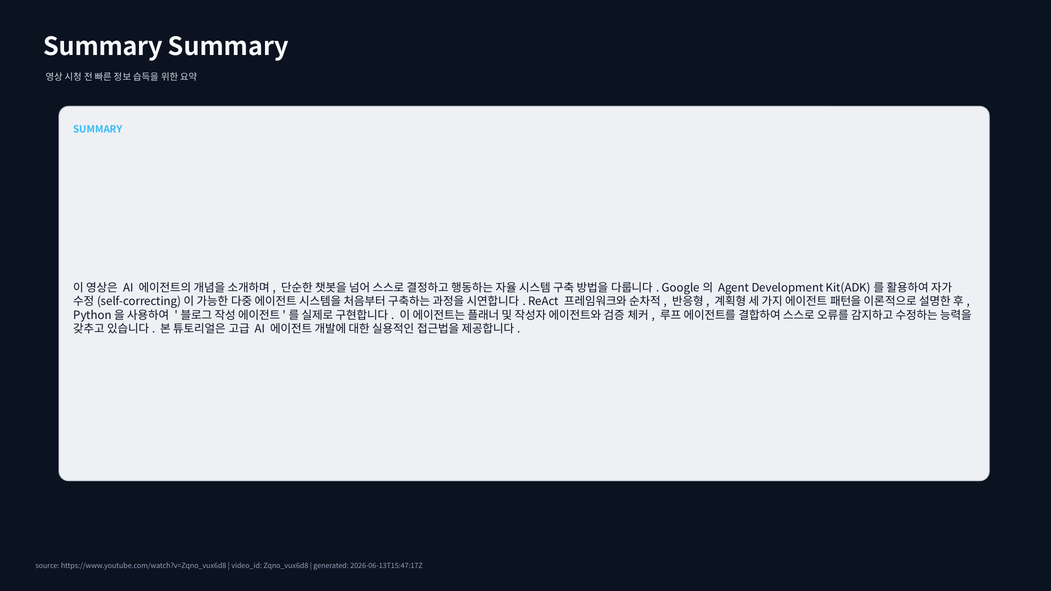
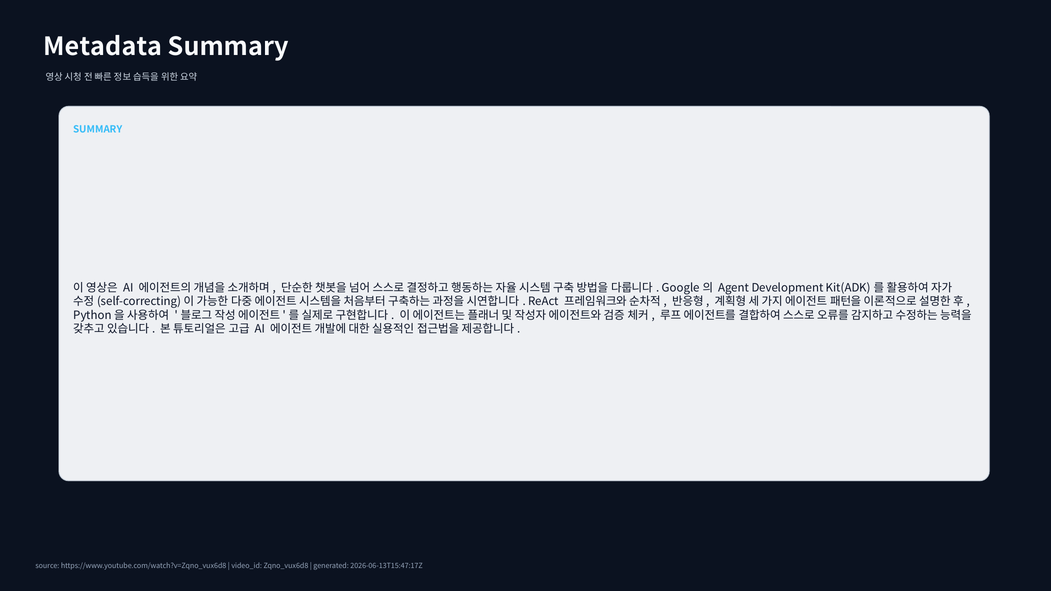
Summary: Summary -> Metadata (103, 47)
